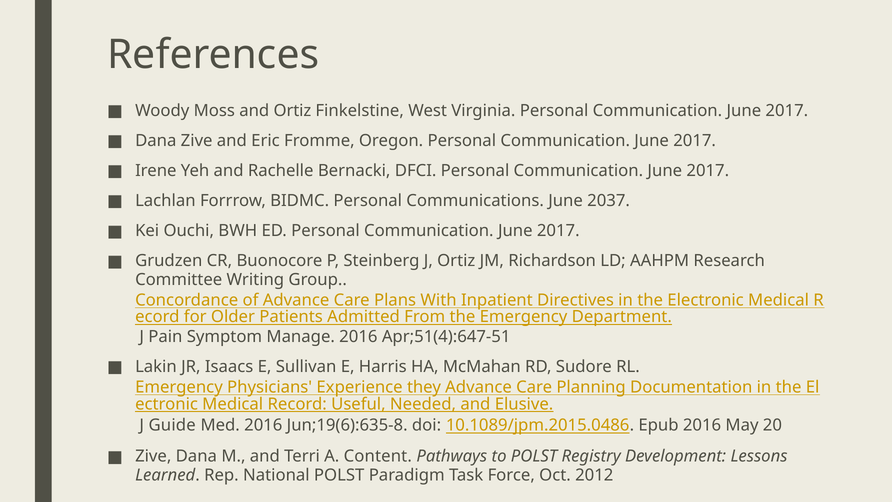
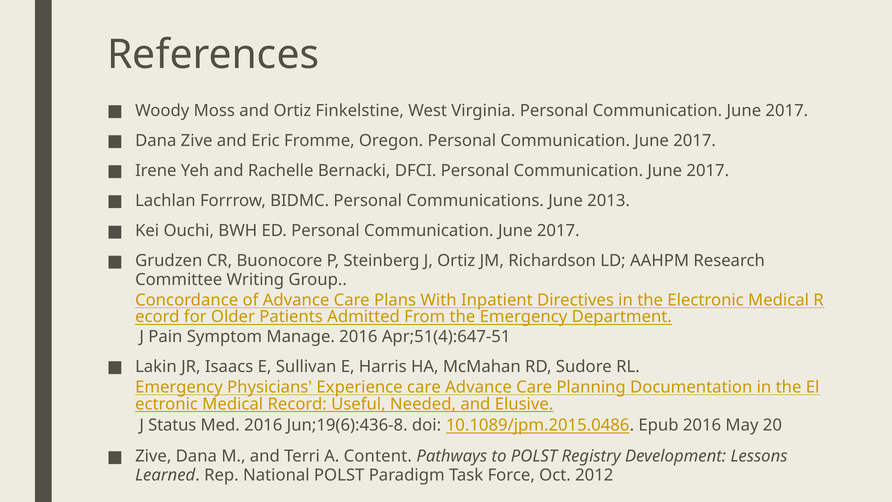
2037: 2037 -> 2013 (609, 201)
Experience they: they -> care (424, 387)
Guide: Guide -> Status (172, 425)
Jun;19(6):635-8: Jun;19(6):635-8 -> Jun;19(6):436-8 (347, 425)
